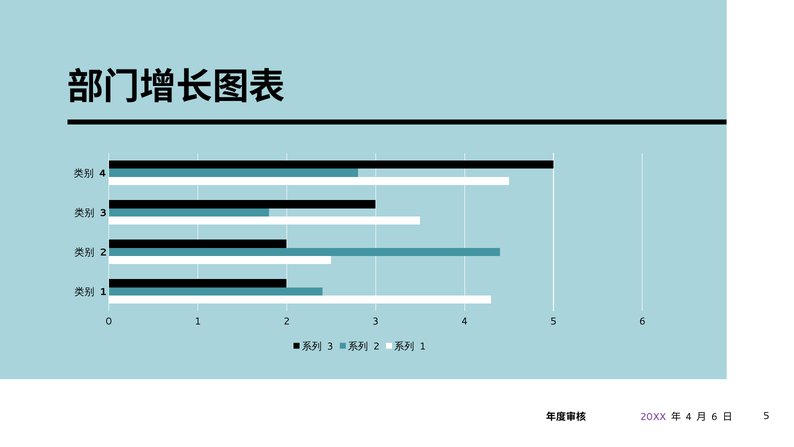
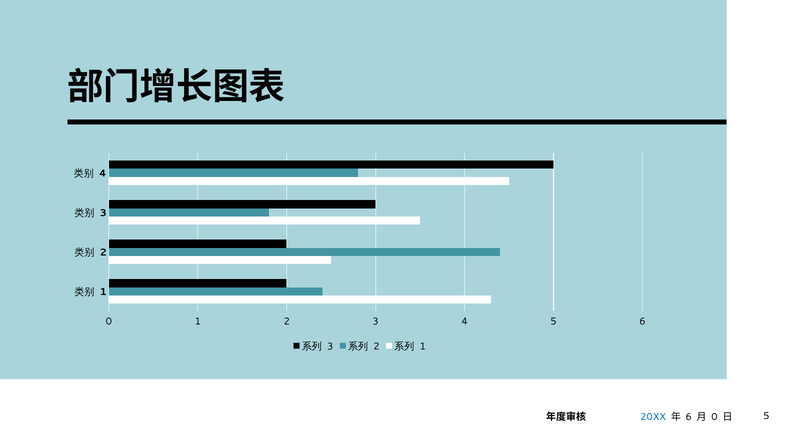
20XX colour: purple -> blue (653, 416)
4: 4 -> 6 (689, 416)
6: 6 -> 0 (714, 416)
